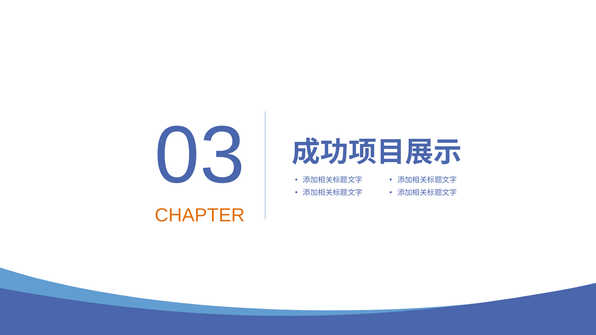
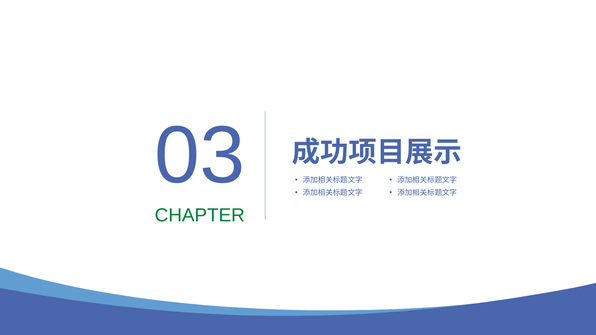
CHAPTER colour: orange -> green (200, 215)
